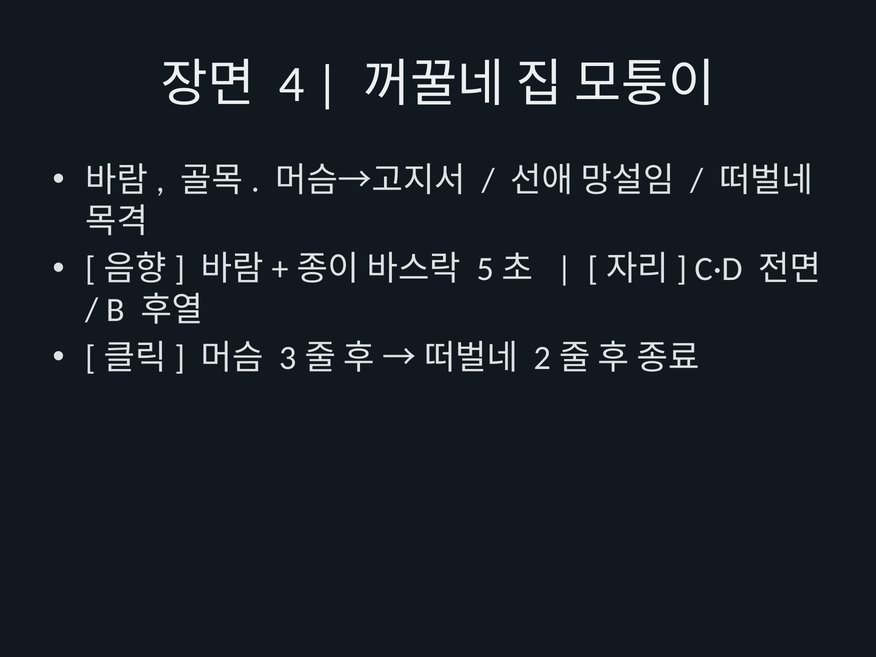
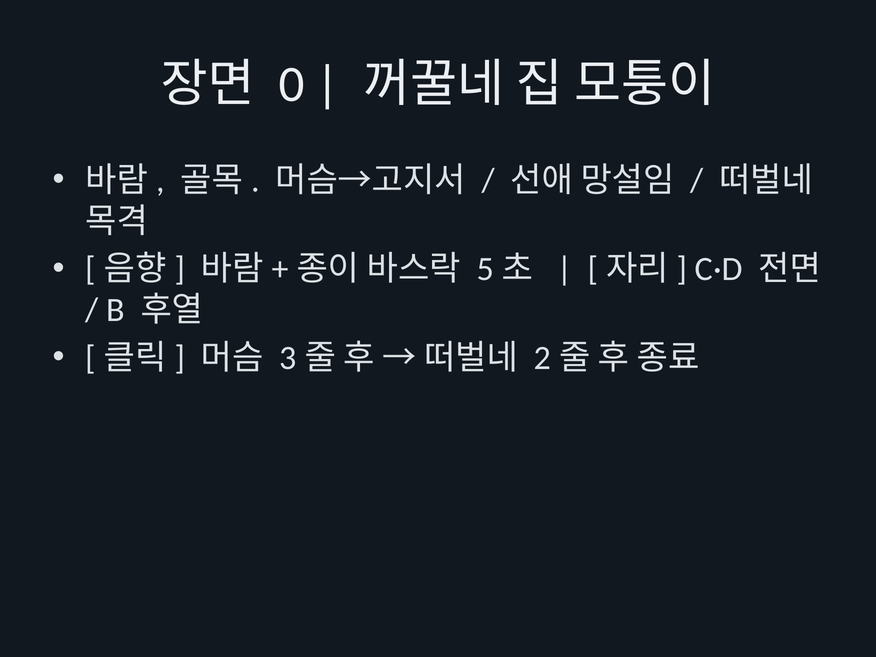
4: 4 -> 0 (291, 85)
